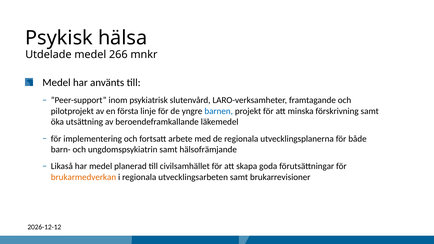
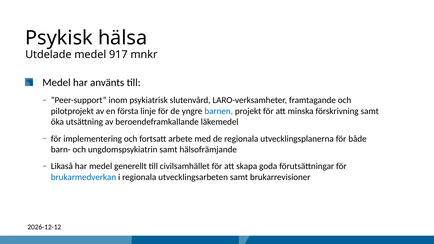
266: 266 -> 917 (118, 55)
planerad: planerad -> generellt (130, 166)
brukarmedverkan colour: orange -> blue (83, 177)
